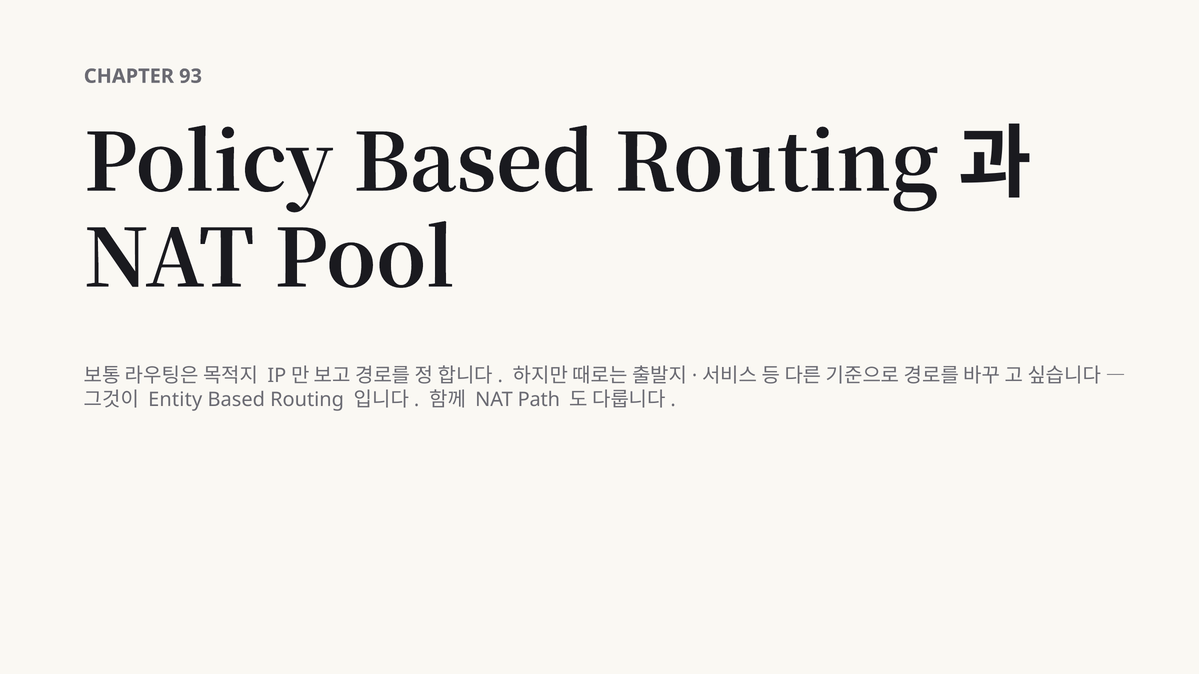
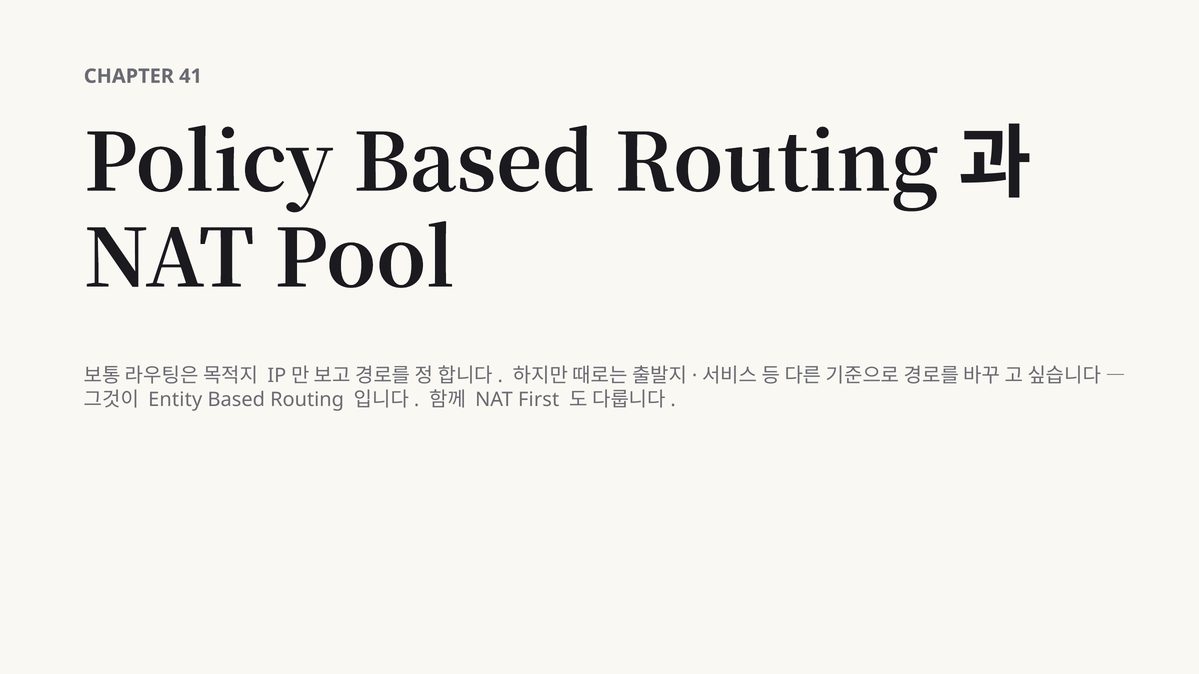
93: 93 -> 41 (191, 76)
Path: Path -> First (539, 400)
